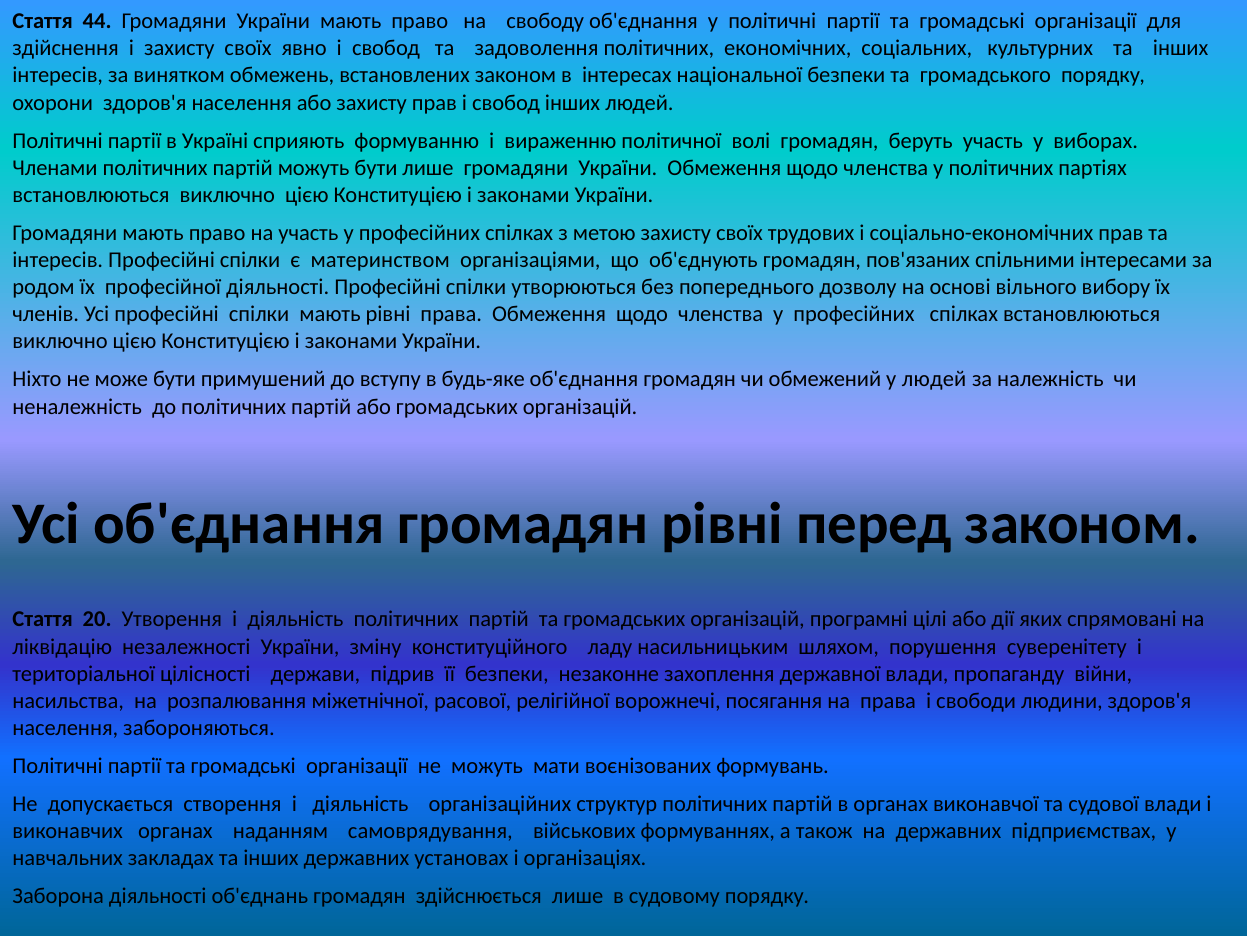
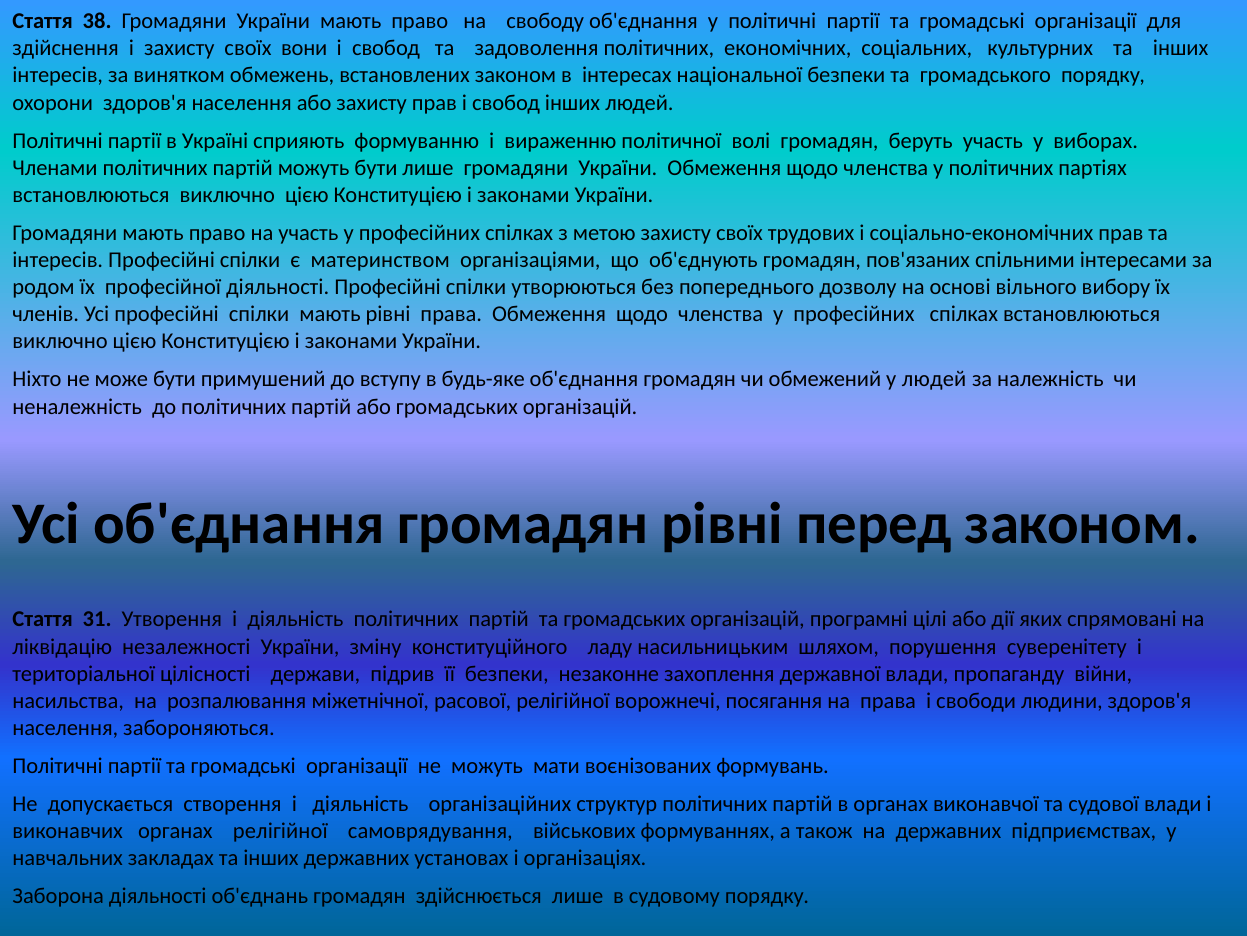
44: 44 -> 38 (97, 21)
явно: явно -> вони (304, 48)
20: 20 -> 31 (97, 619)
органах наданням: наданням -> релігійної (280, 831)
